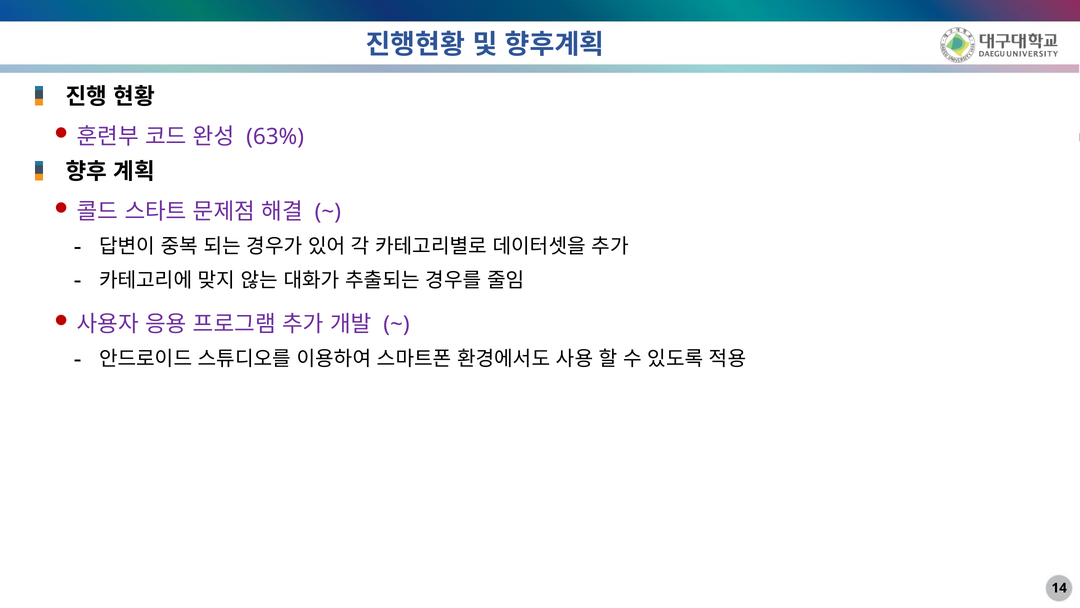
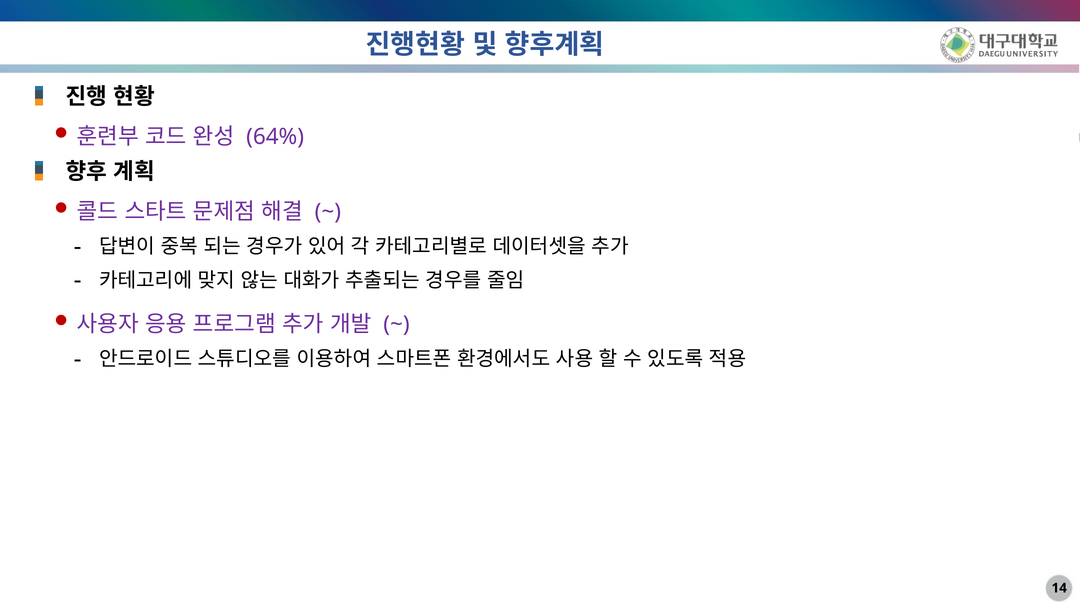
63%: 63% -> 64% (275, 137)
